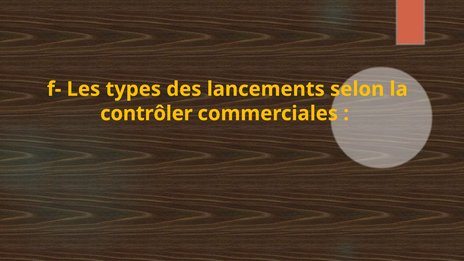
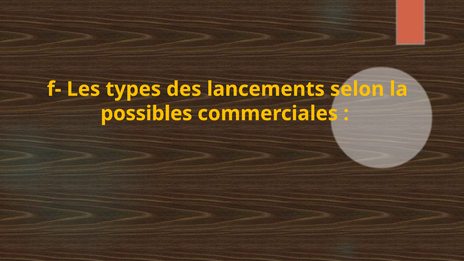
contrôler: contrôler -> possibles (146, 113)
